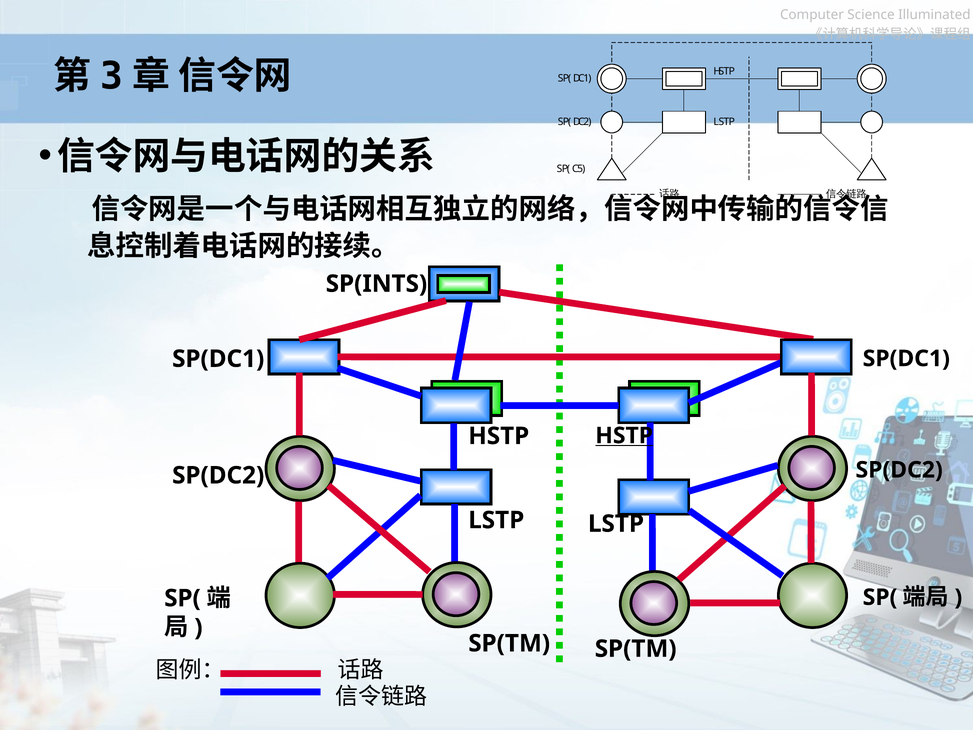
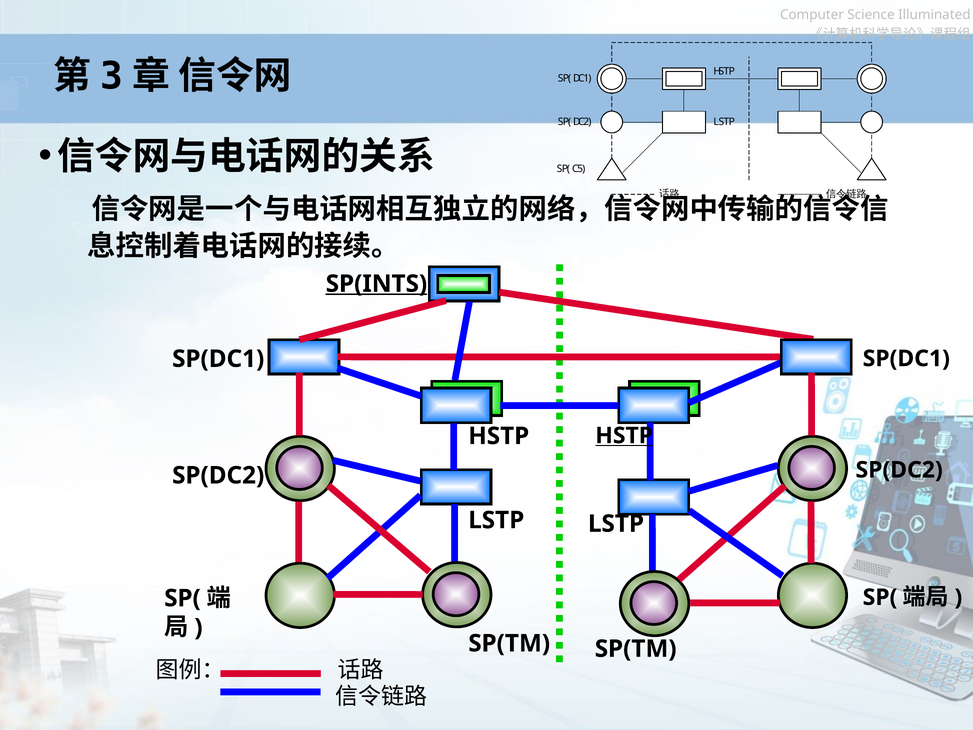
SP(INTS underline: none -> present (376, 284)
